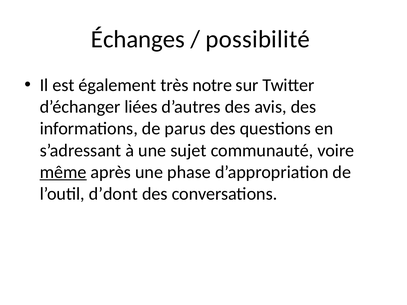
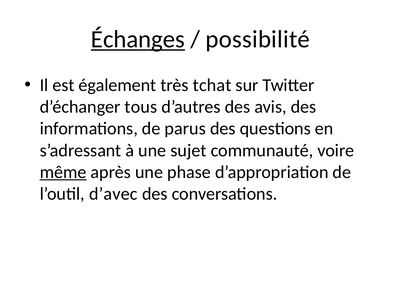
Échanges underline: none -> present (138, 39)
notre: notre -> tchat (212, 85)
liées: liées -> tous (141, 107)
d’dont: d’dont -> d’avec (113, 194)
